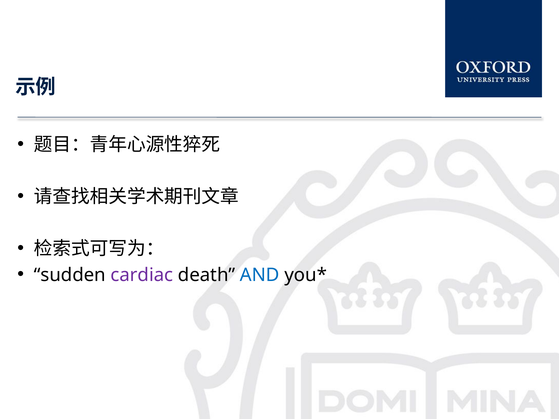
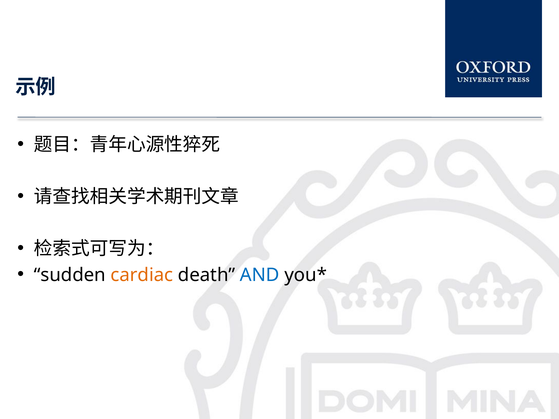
cardiac colour: purple -> orange (142, 275)
